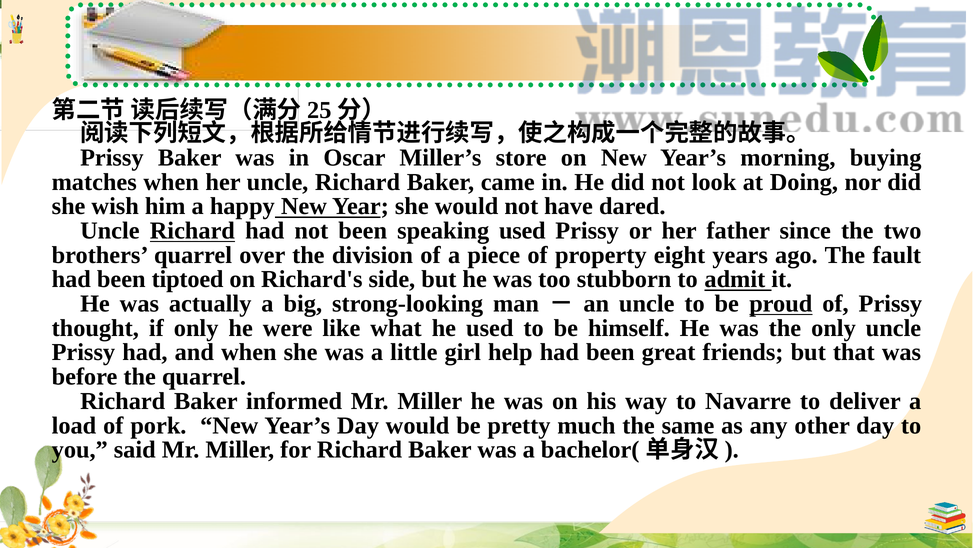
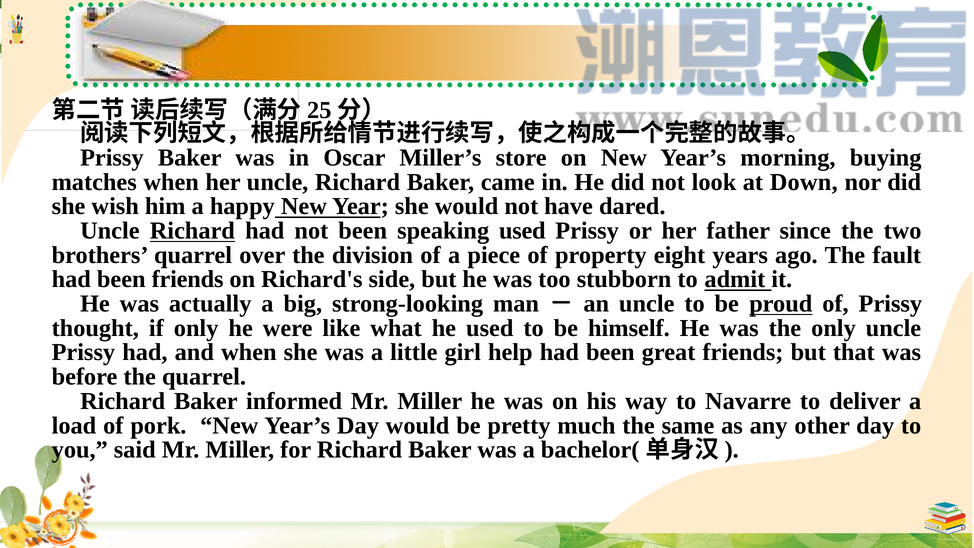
Doing: Doing -> Down (804, 182)
been tiptoed: tiptoed -> friends (188, 279)
